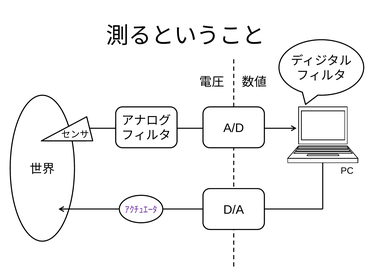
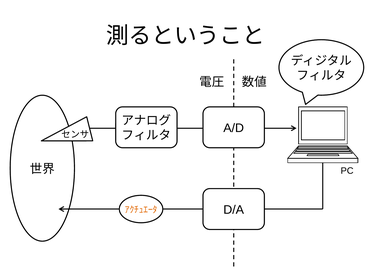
ｱｸﾁｭｴｰﾀ colour: purple -> orange (141, 210)
